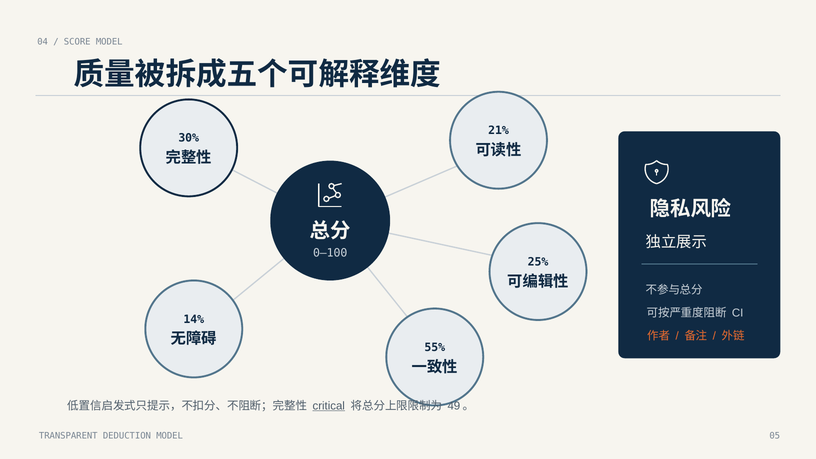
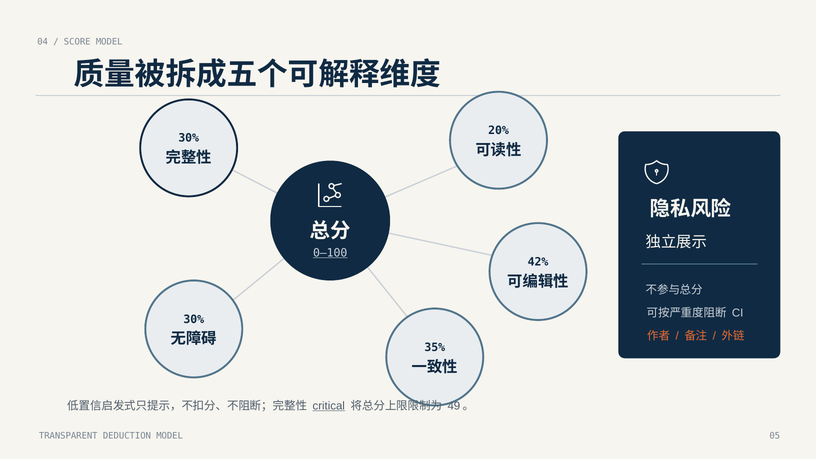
21%: 21% -> 20% (499, 131)
0—100 underline: none -> present (330, 253)
25%: 25% -> 42% (538, 262)
14%: 14% -> 30% (194, 319)
55%: 55% -> 35% (435, 347)
